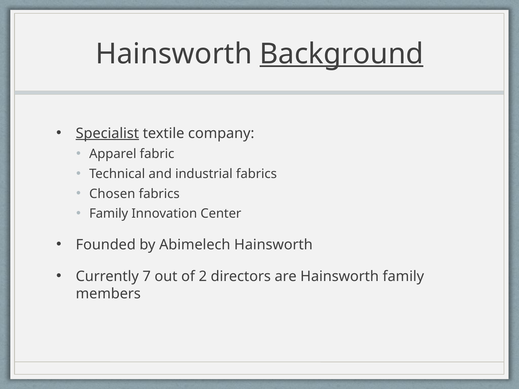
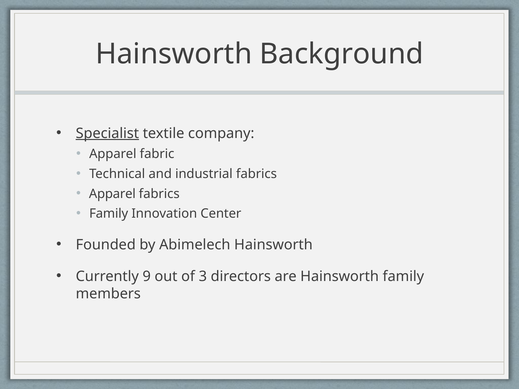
Background underline: present -> none (342, 54)
Chosen: Chosen -> Apparel (112, 194)
7: 7 -> 9 (147, 277)
2: 2 -> 3 (203, 277)
